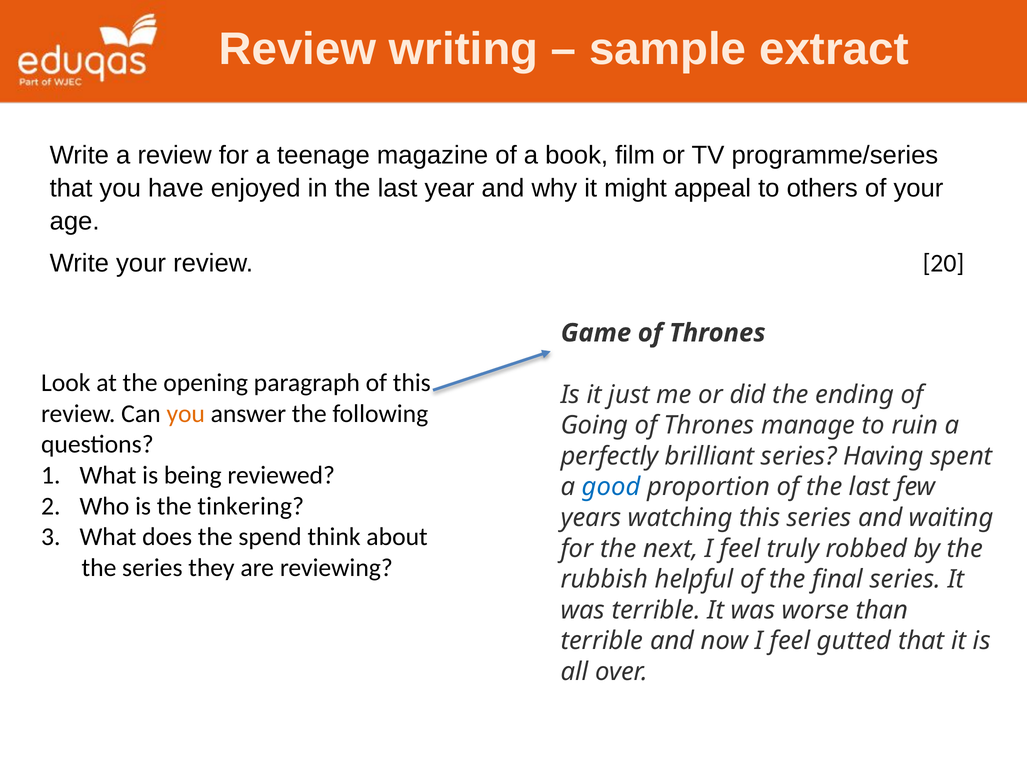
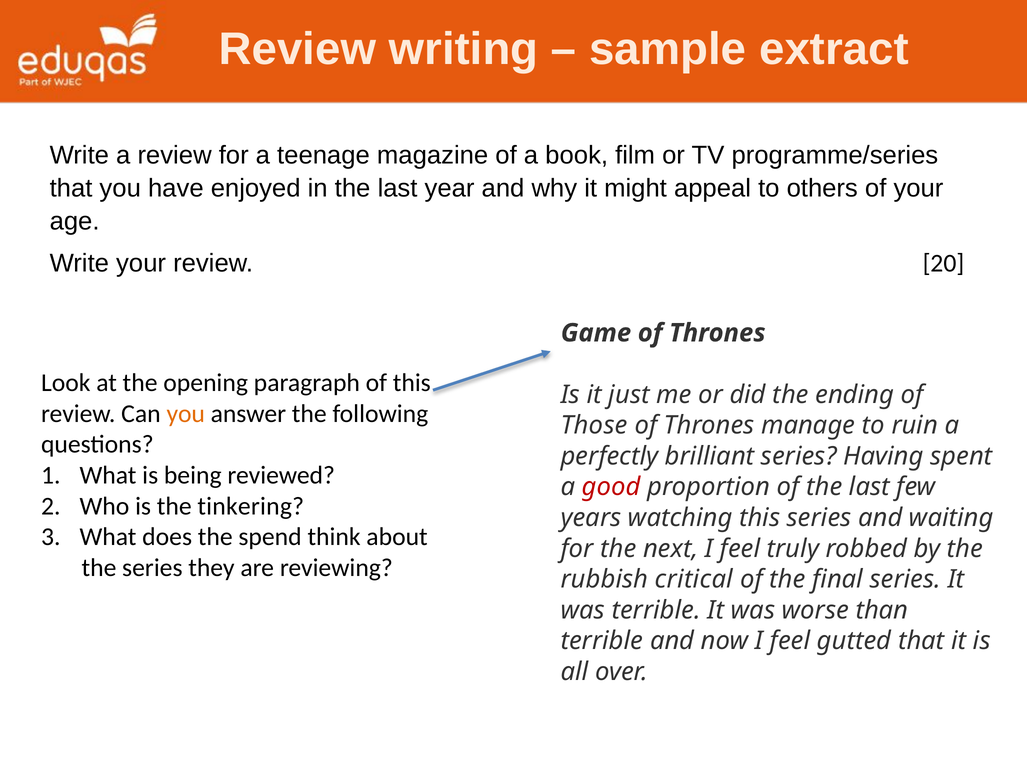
Going: Going -> Those (594, 425)
good colour: blue -> red (611, 487)
helpful: helpful -> critical (694, 580)
